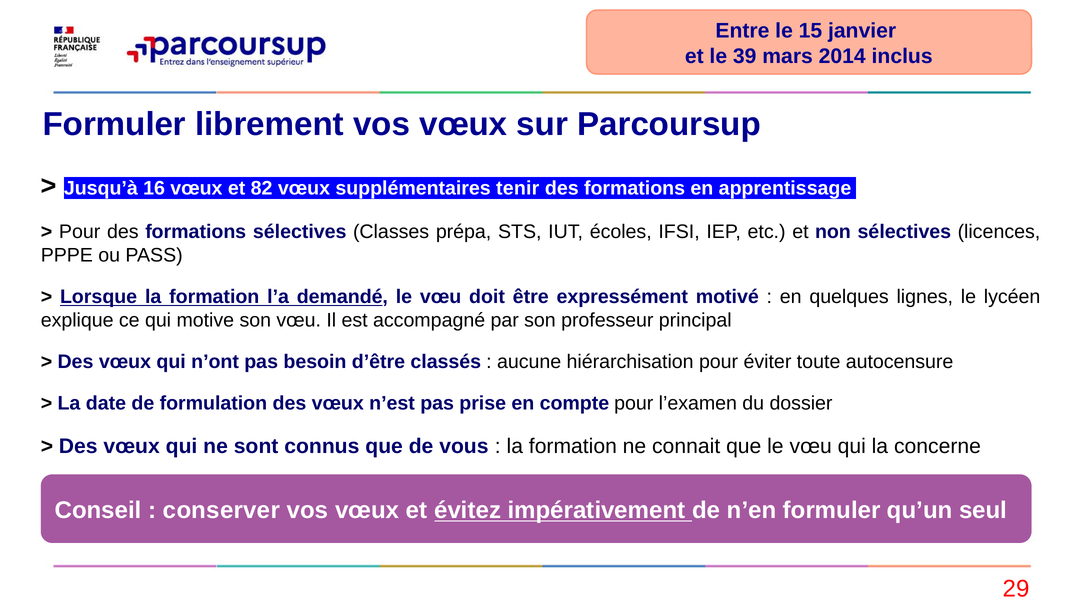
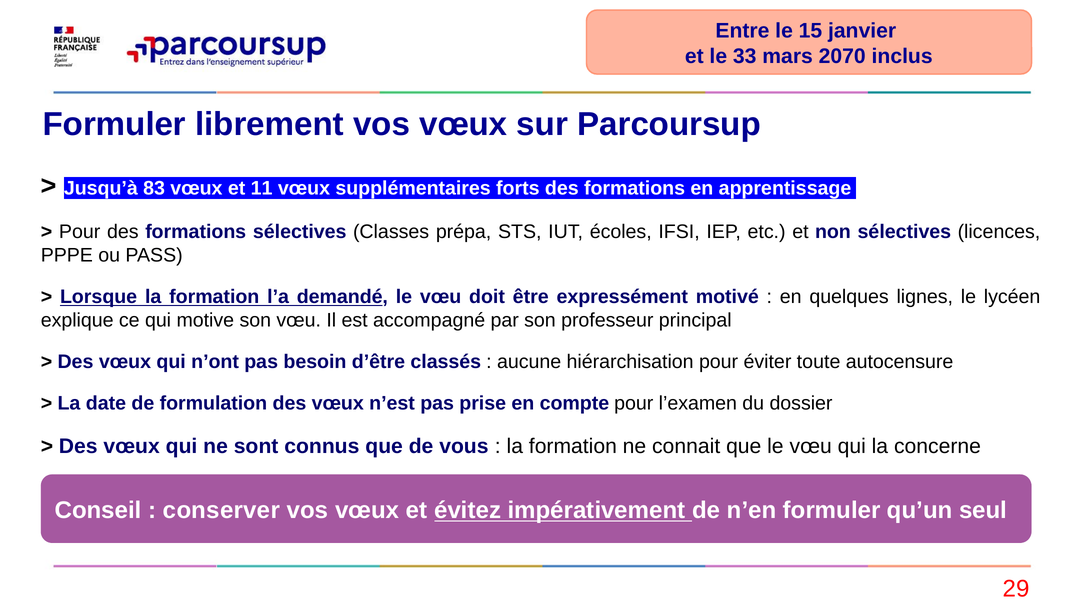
39: 39 -> 33 (745, 56)
2014: 2014 -> 2070 (842, 56)
16: 16 -> 83 (154, 189)
82: 82 -> 11 (262, 189)
tenir: tenir -> forts (518, 189)
